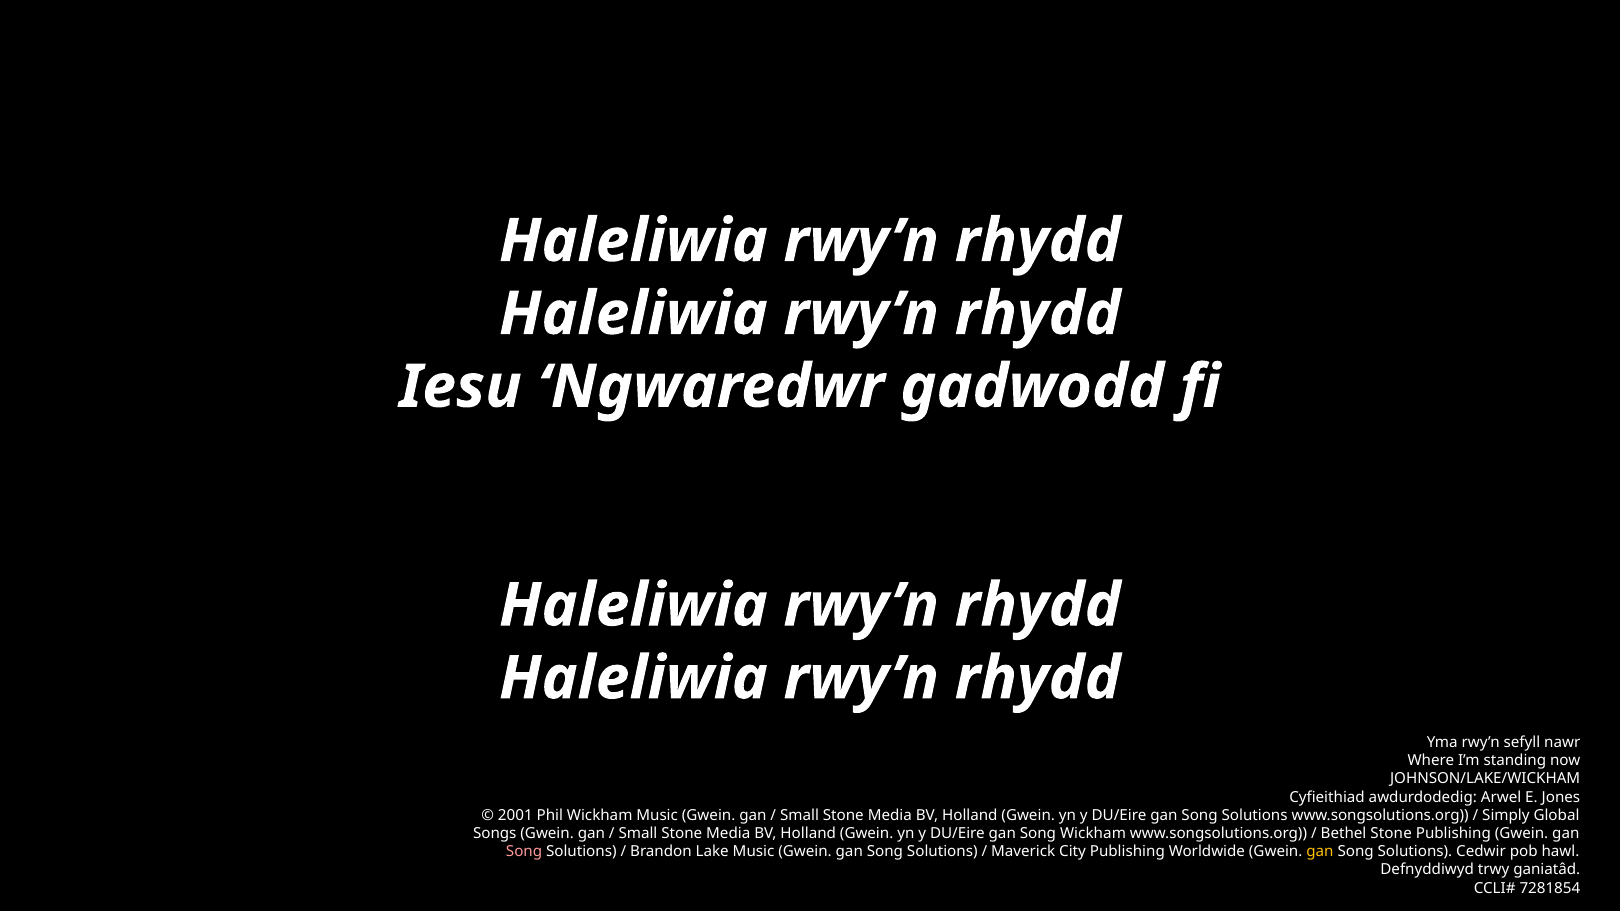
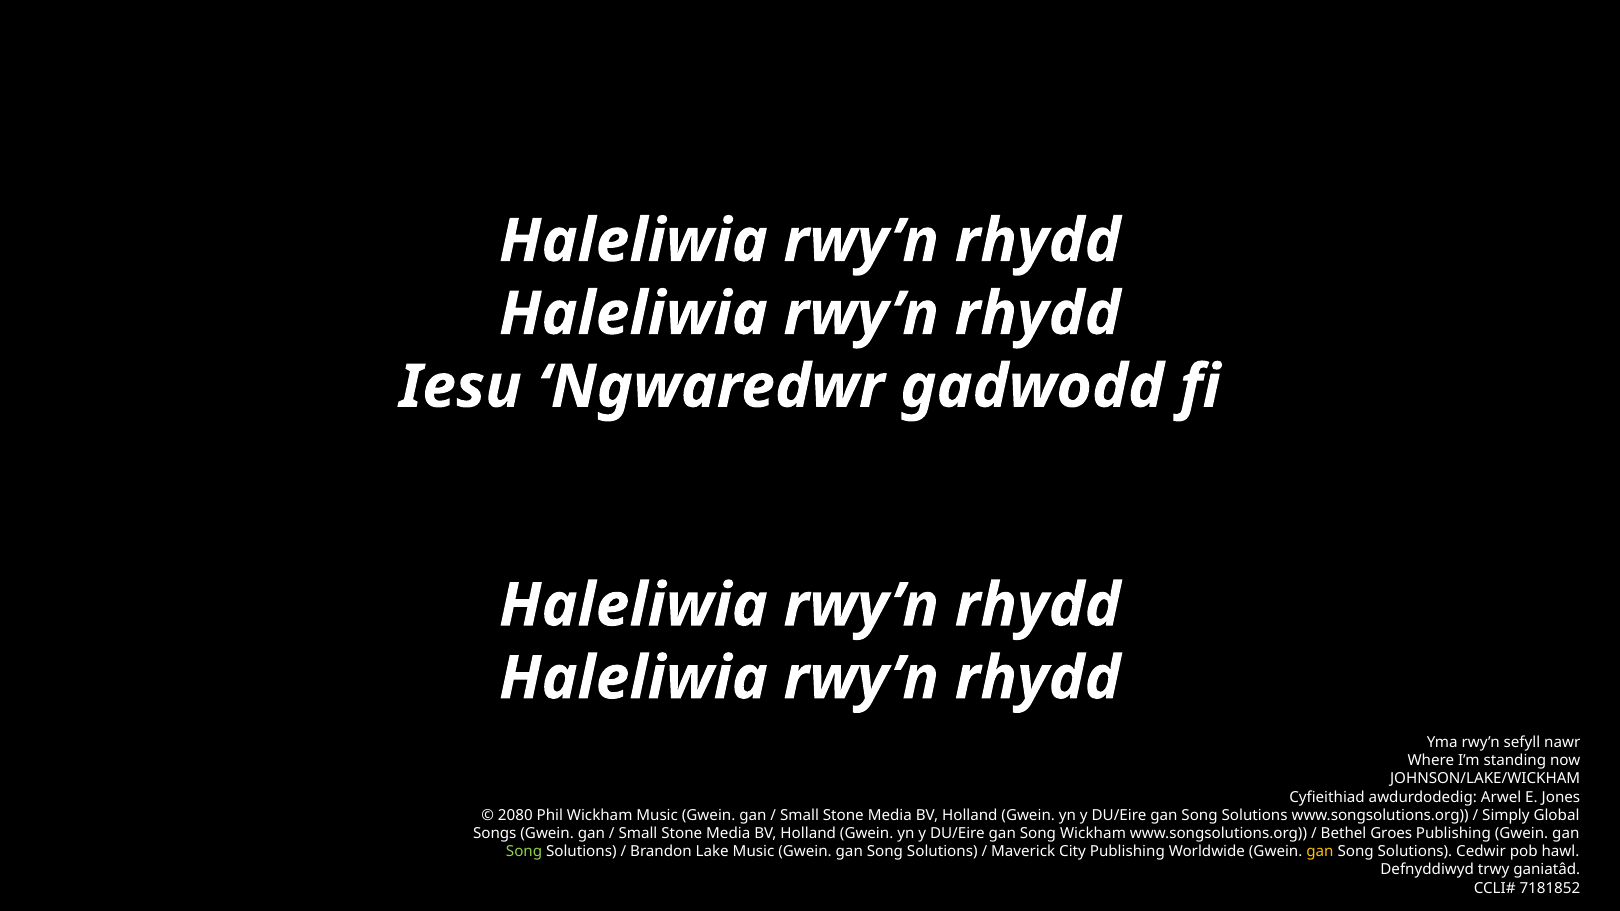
2001: 2001 -> 2080 (515, 815)
Bethel Stone: Stone -> Groes (1391, 834)
Song colour: pink -> light green (524, 852)
7281854: 7281854 -> 7181852 (1550, 888)
